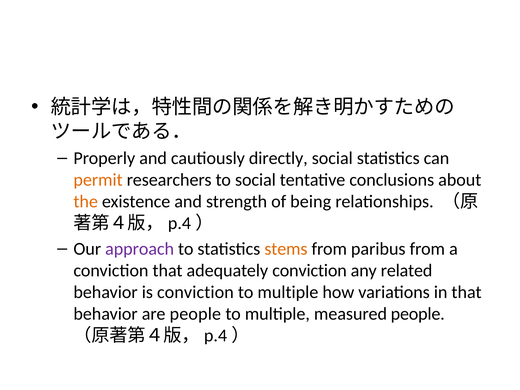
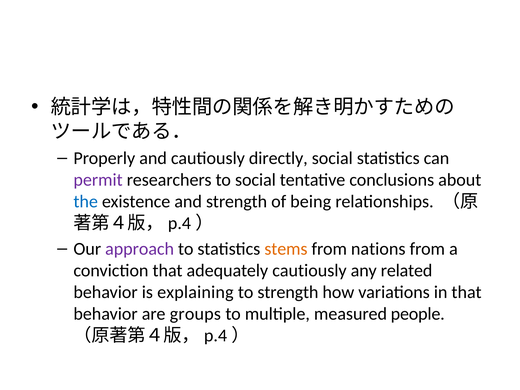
permit colour: orange -> purple (98, 180)
the colour: orange -> blue (86, 202)
paribus: paribus -> nations (378, 249)
adequately conviction: conviction -> cautiously (309, 271)
is conviction: conviction -> explaining (195, 292)
multiple: multiple -> strength (288, 292)
are people: people -> groups (195, 314)
